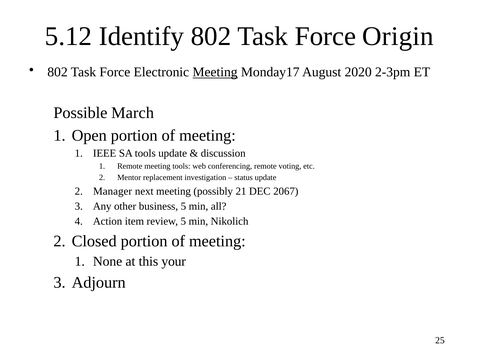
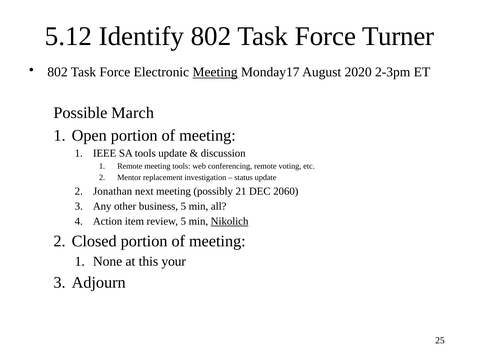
Origin: Origin -> Turner (398, 36)
Manager: Manager -> Jonathan (113, 191)
2067: 2067 -> 2060 (286, 191)
Nikolich underline: none -> present (230, 222)
